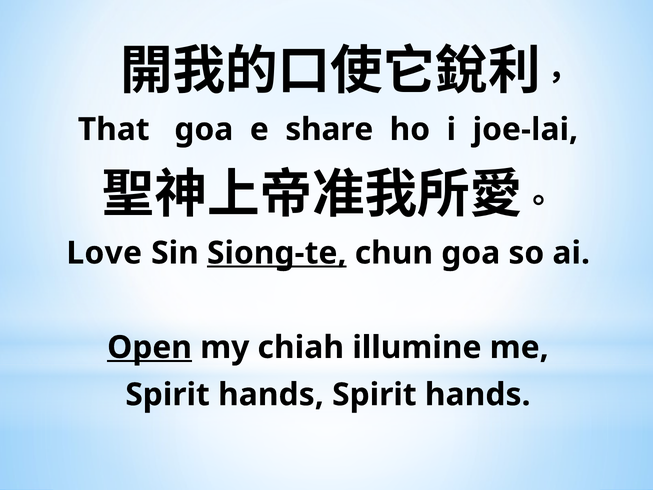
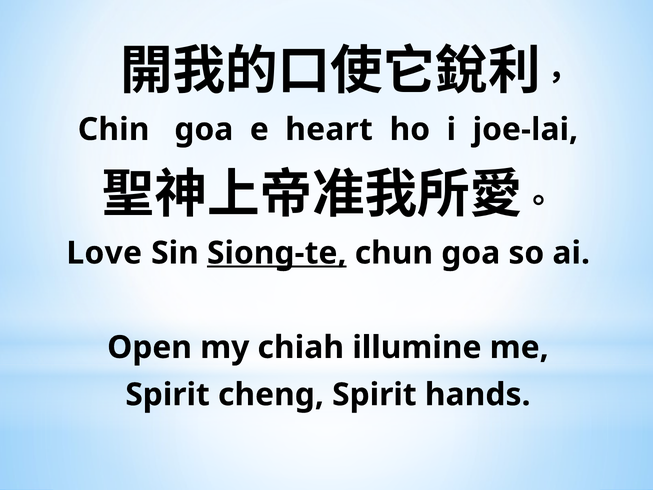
That: That -> Chin (114, 129)
share: share -> heart (329, 129)
Open underline: present -> none (150, 347)
hands: hands -> cheng (271, 395)
